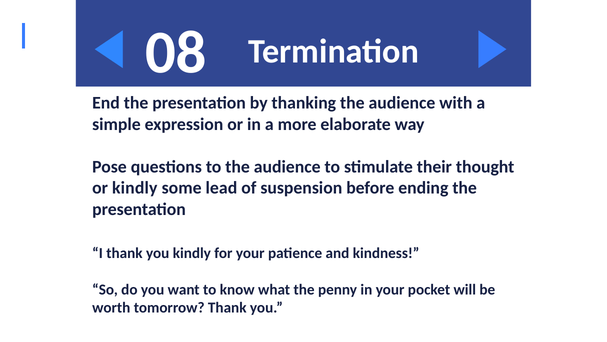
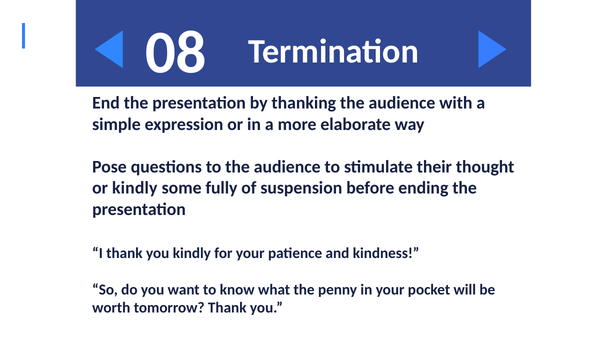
lead: lead -> fully (221, 188)
